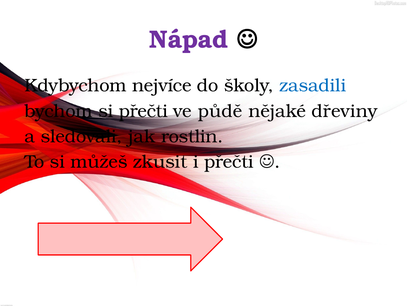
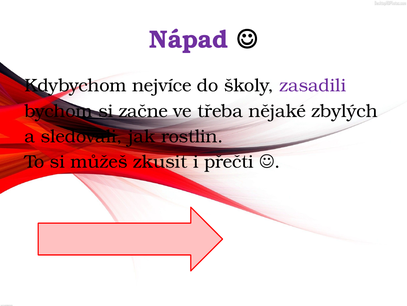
zasadili colour: blue -> purple (313, 85)
si přečti: přečti -> začne (143, 111)
půdě: půdě -> třeba (220, 111)
dřeviny: dřeviny -> zbylých (345, 111)
